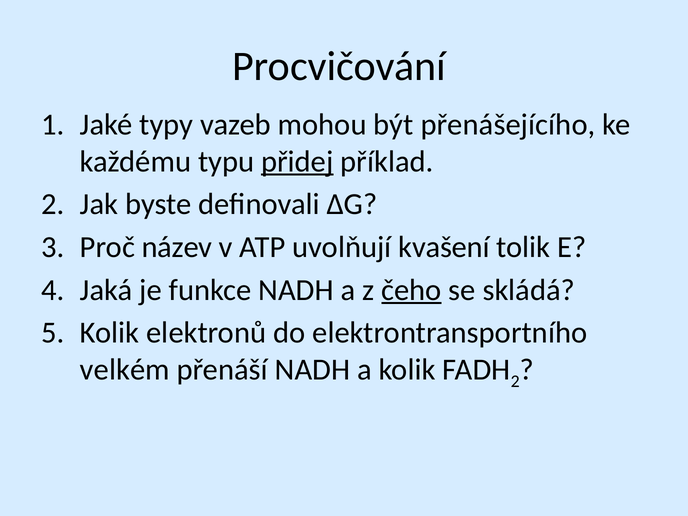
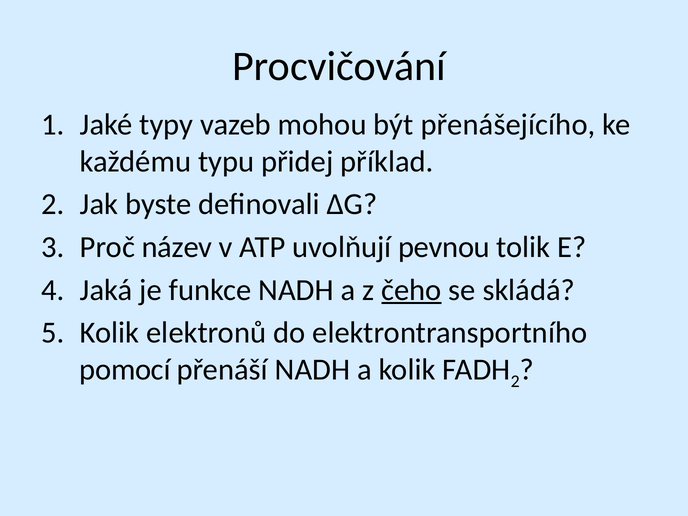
přidej underline: present -> none (297, 162)
kvašení: kvašení -> pevnou (444, 247)
velkém: velkém -> pomocí (125, 369)
